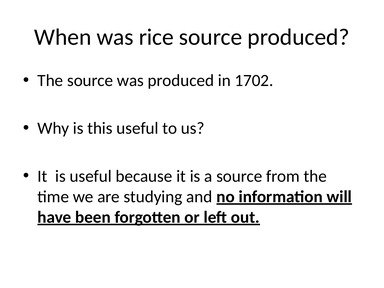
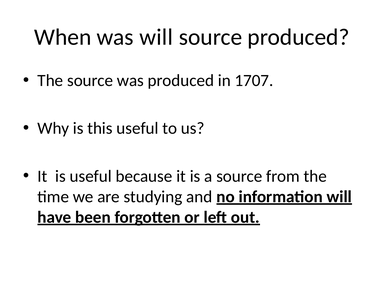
was rice: rice -> will (156, 37)
1702: 1702 -> 1707 (254, 81)
